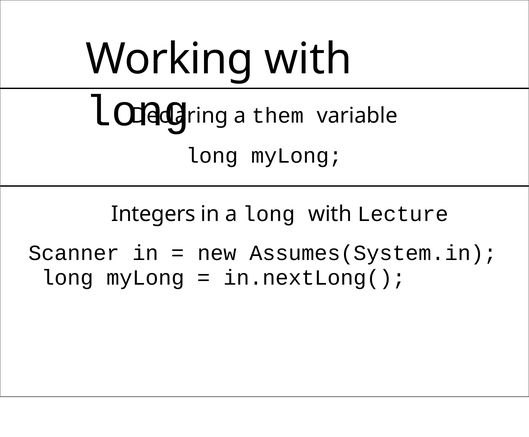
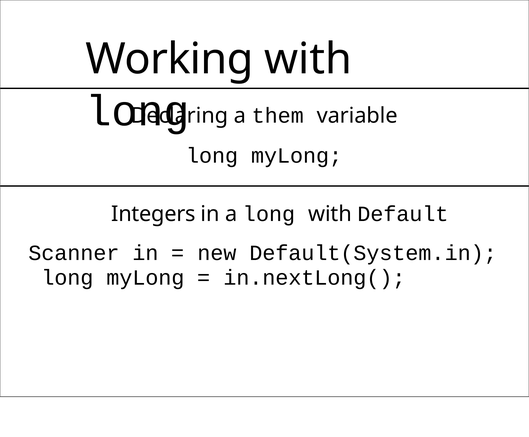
Lecture: Lecture -> Default (403, 214)
Assumes(System.in: Assumes(System.in -> Default(System.in (373, 253)
